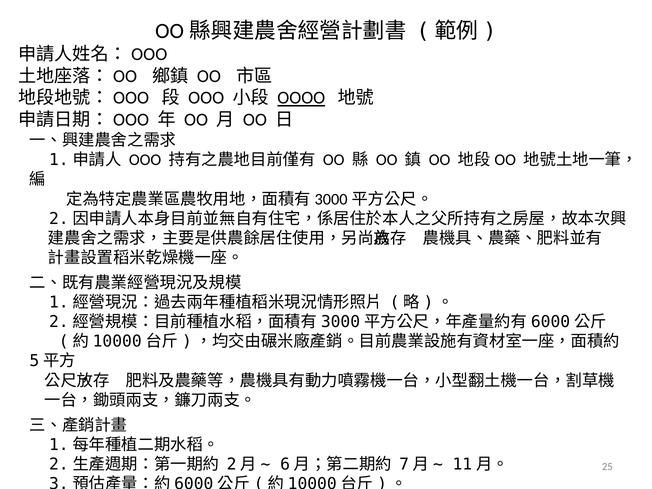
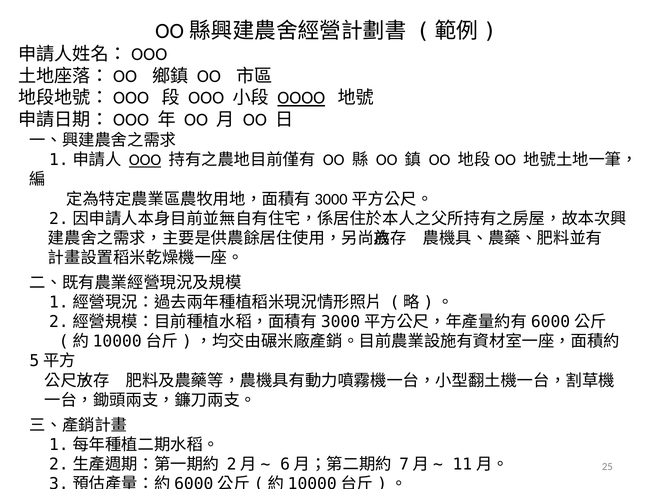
OOO underline: none -> present (145, 160)
